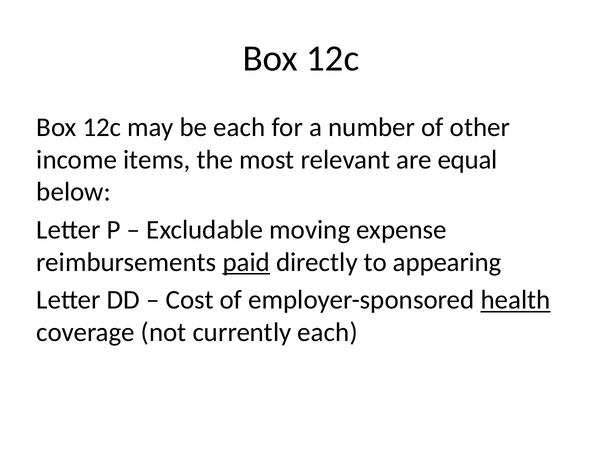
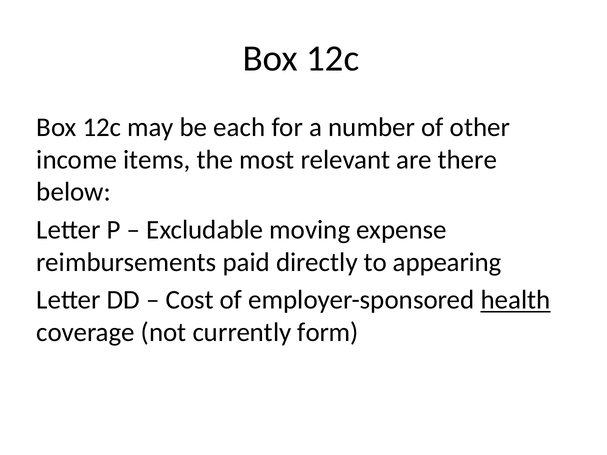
equal: equal -> there (467, 160)
paid underline: present -> none (246, 262)
currently each: each -> form (328, 333)
